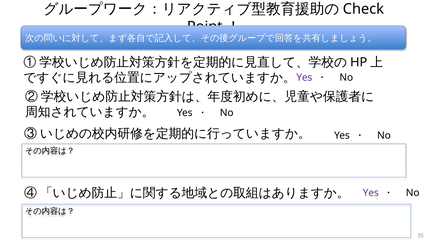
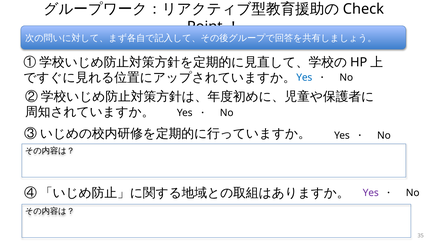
Yes colour: purple -> blue (304, 78)
